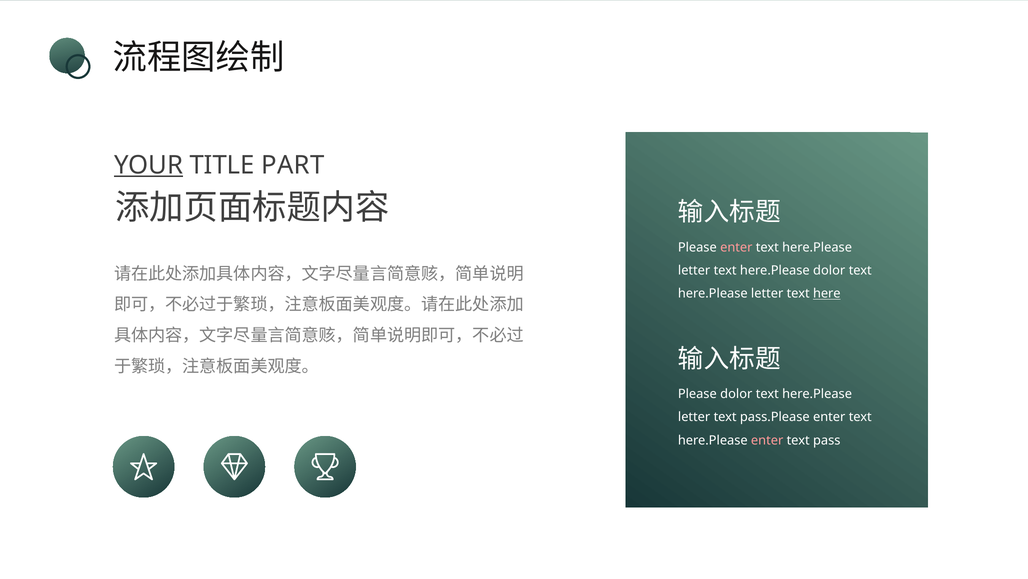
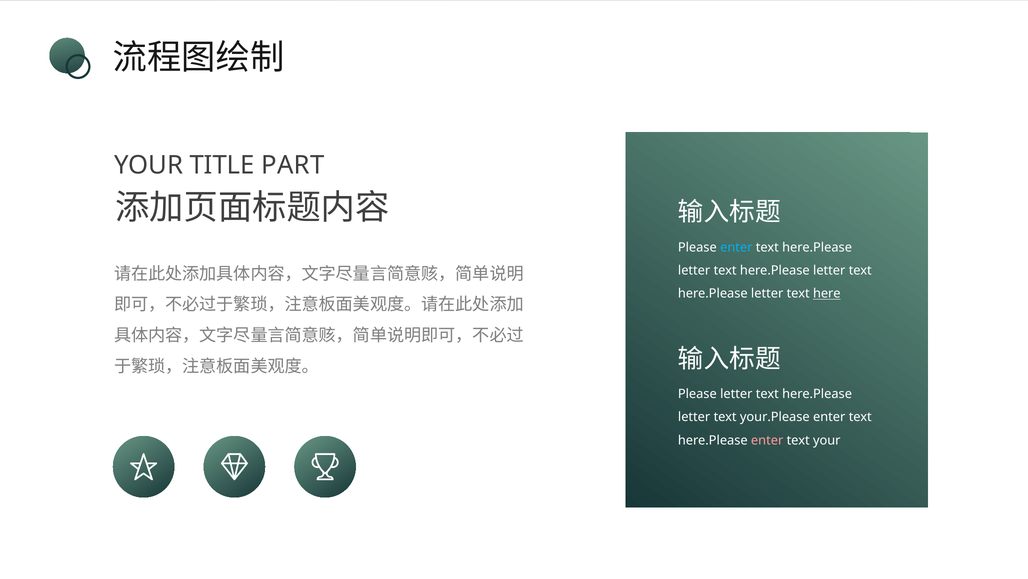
YOUR underline: present -> none (149, 165)
enter colour: pink -> light blue (736, 247)
dolor: dolor -> letter (829, 270)
Please dolor: dolor -> letter (736, 394)
pass.Please: pass.Please -> your.Please (775, 417)
text pass: pass -> your (827, 440)
